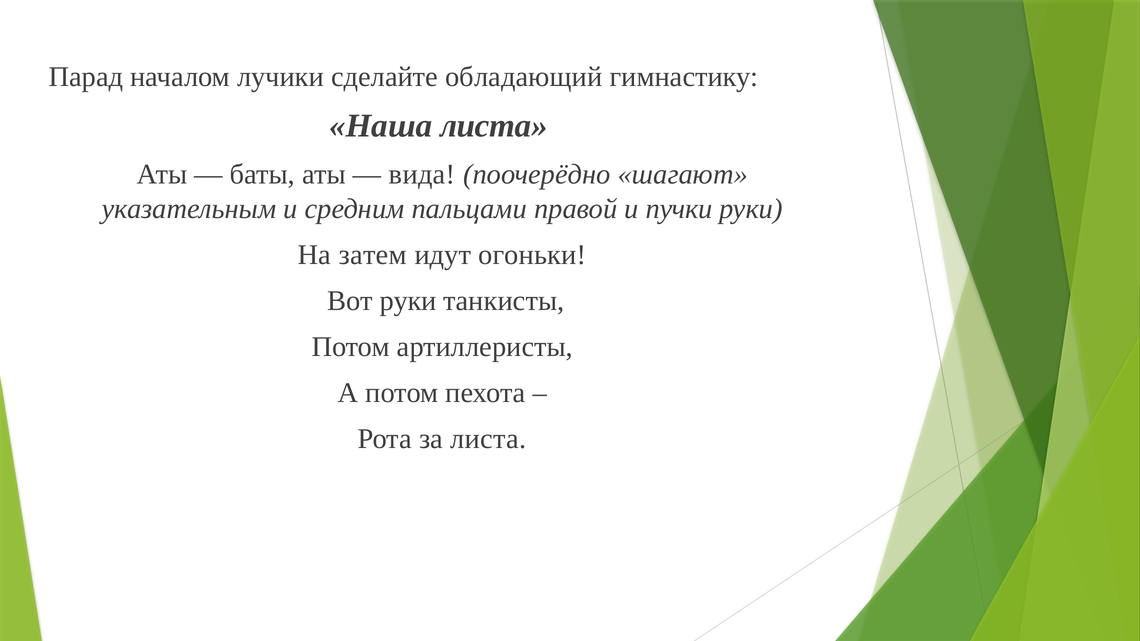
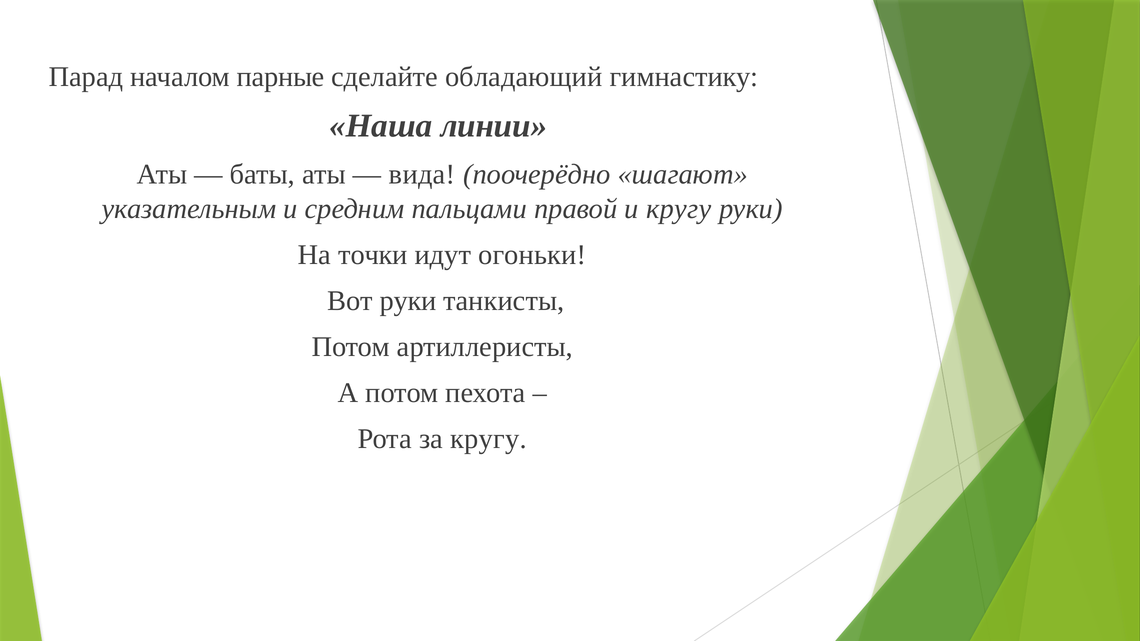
лучики: лучики -> парные (281, 77)
Наша листа: листа -> линии (494, 126)
и пучки: пучки -> кругу (679, 209)
затем: затем -> точки (373, 255)
за листа: листа -> кругу (488, 439)
